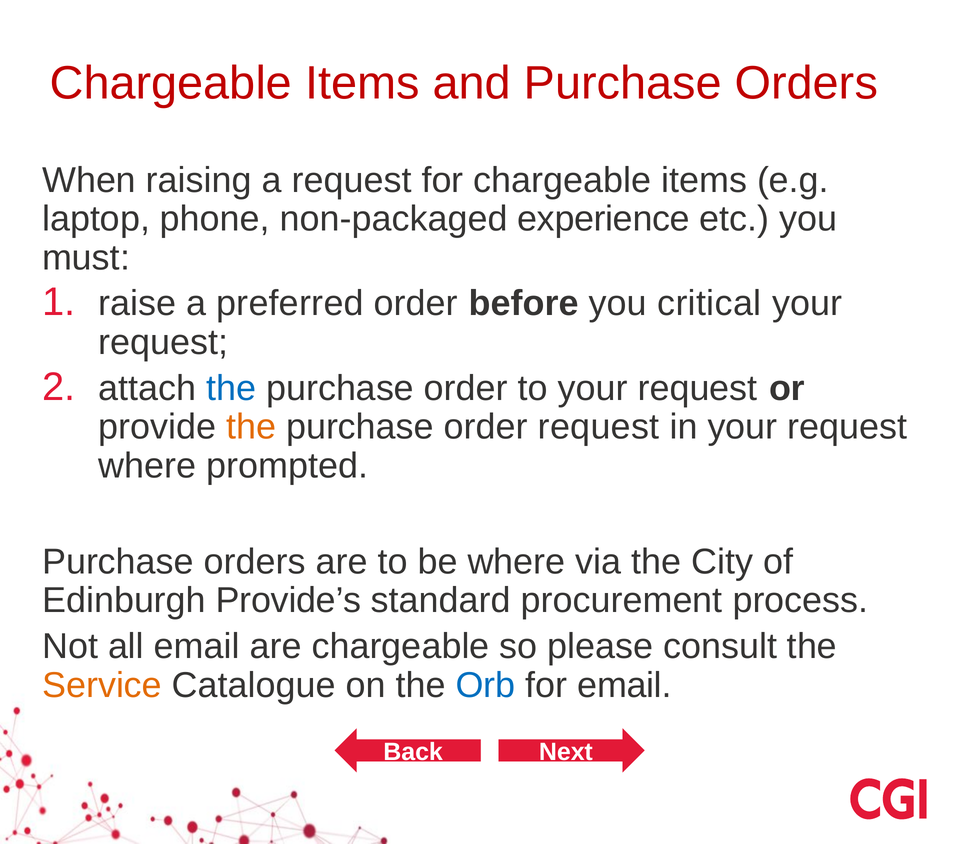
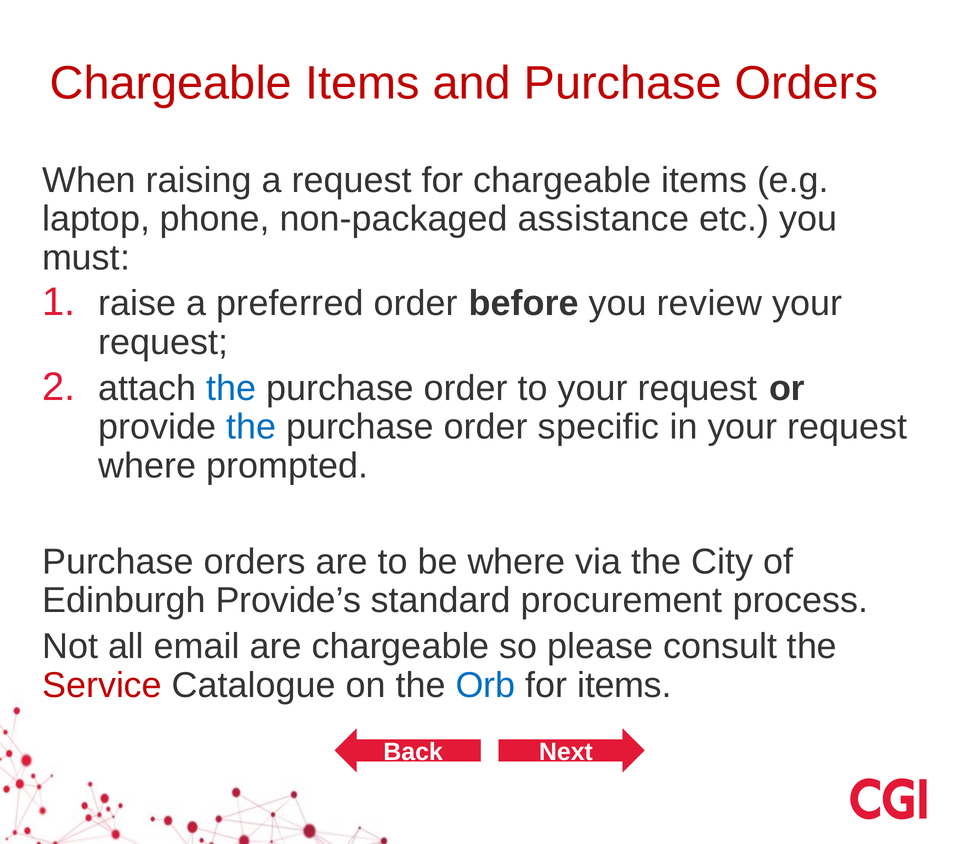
experience: experience -> assistance (603, 219)
critical: critical -> review (709, 304)
the colour: orange -> blue (251, 427)
order request: request -> specific (599, 427)
Service colour: orange -> red (102, 685)
for email: email -> items (624, 685)
